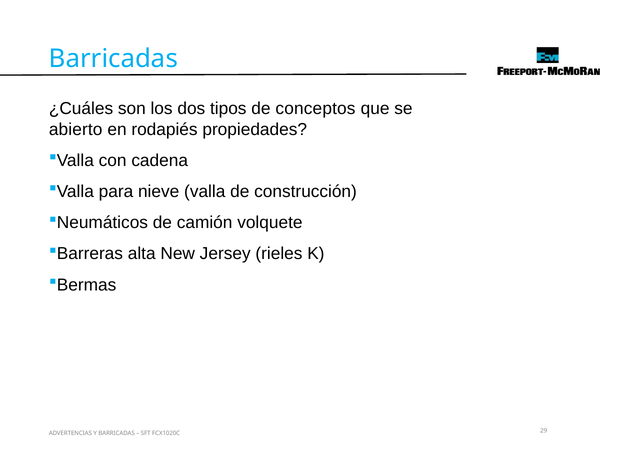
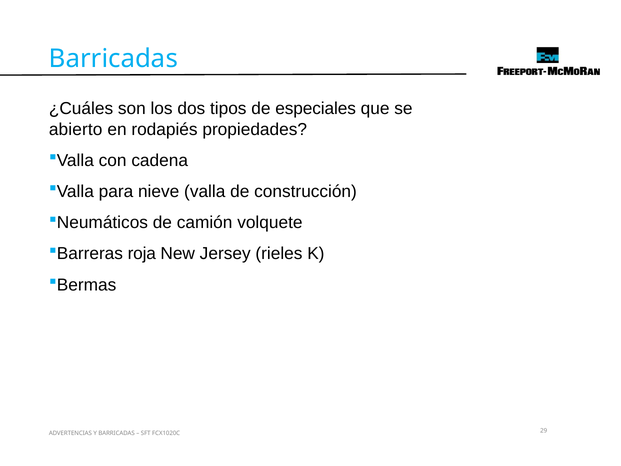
conceptos: conceptos -> especiales (316, 109)
alta: alta -> roja (142, 254)
